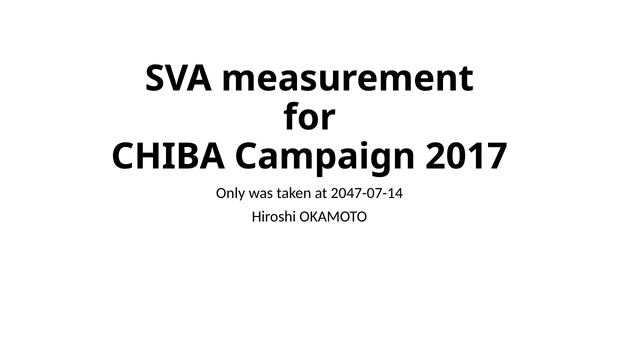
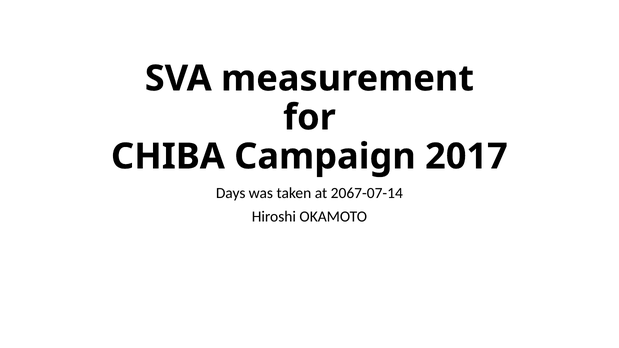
Only: Only -> Days (231, 193)
2047-07-14: 2047-07-14 -> 2067-07-14 (367, 193)
